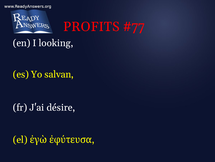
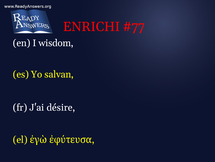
PROFITS: PROFITS -> ENRICHI (92, 27)
looking: looking -> wisdom (56, 43)
